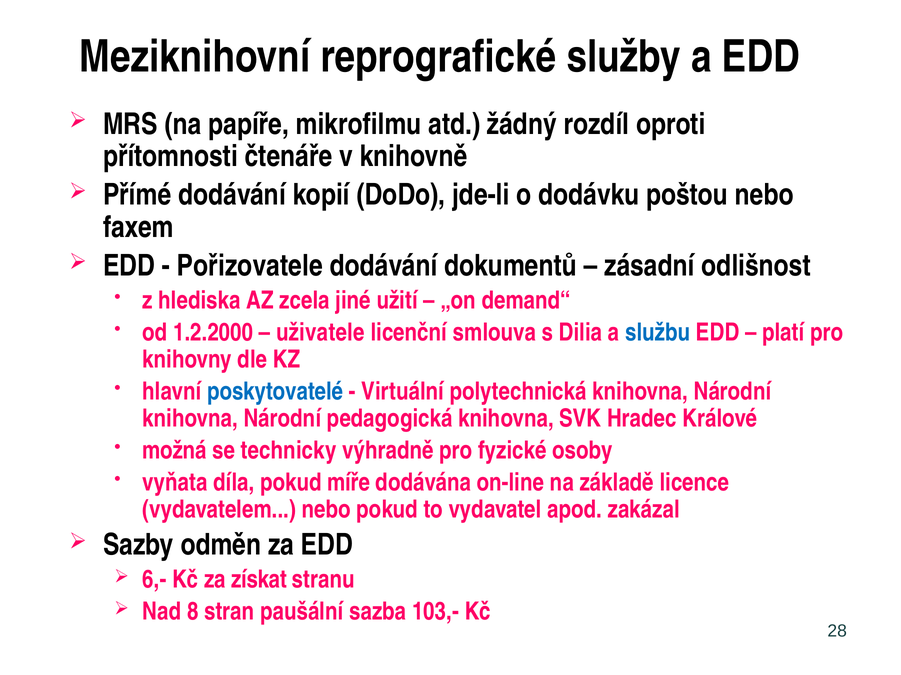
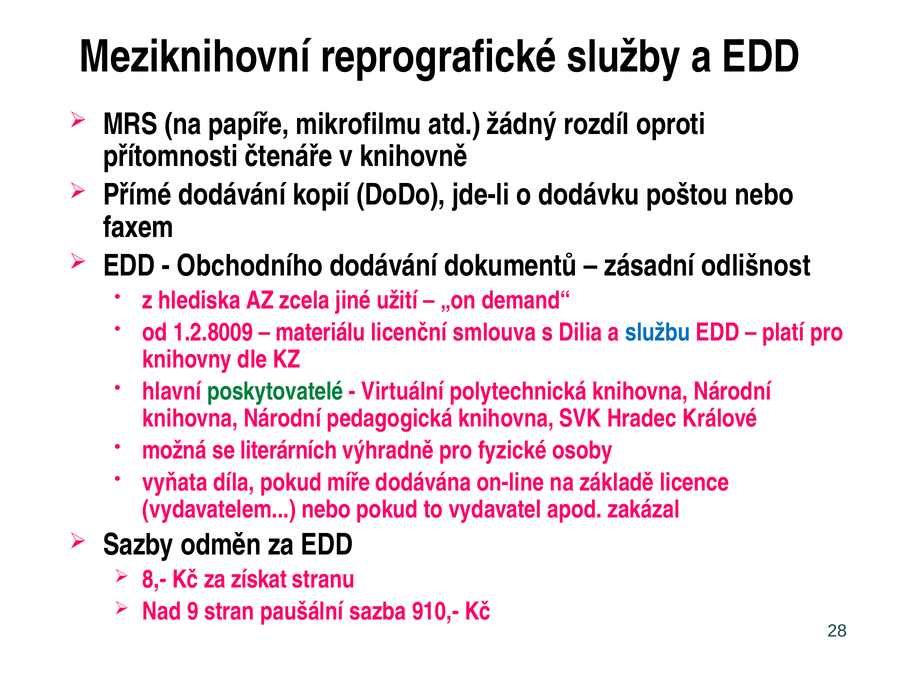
Pořizovatele: Pořizovatele -> Obchodního (250, 266)
1.2.2000: 1.2.2000 -> 1.2.8009 (213, 333)
uživatele: uživatele -> materiálu (321, 333)
poskytovatelé colour: blue -> green (275, 392)
technicky: technicky -> literárních (289, 451)
6,-: 6,- -> 8,- (154, 580)
8: 8 -> 9 (193, 612)
103,-: 103,- -> 910,- (435, 612)
